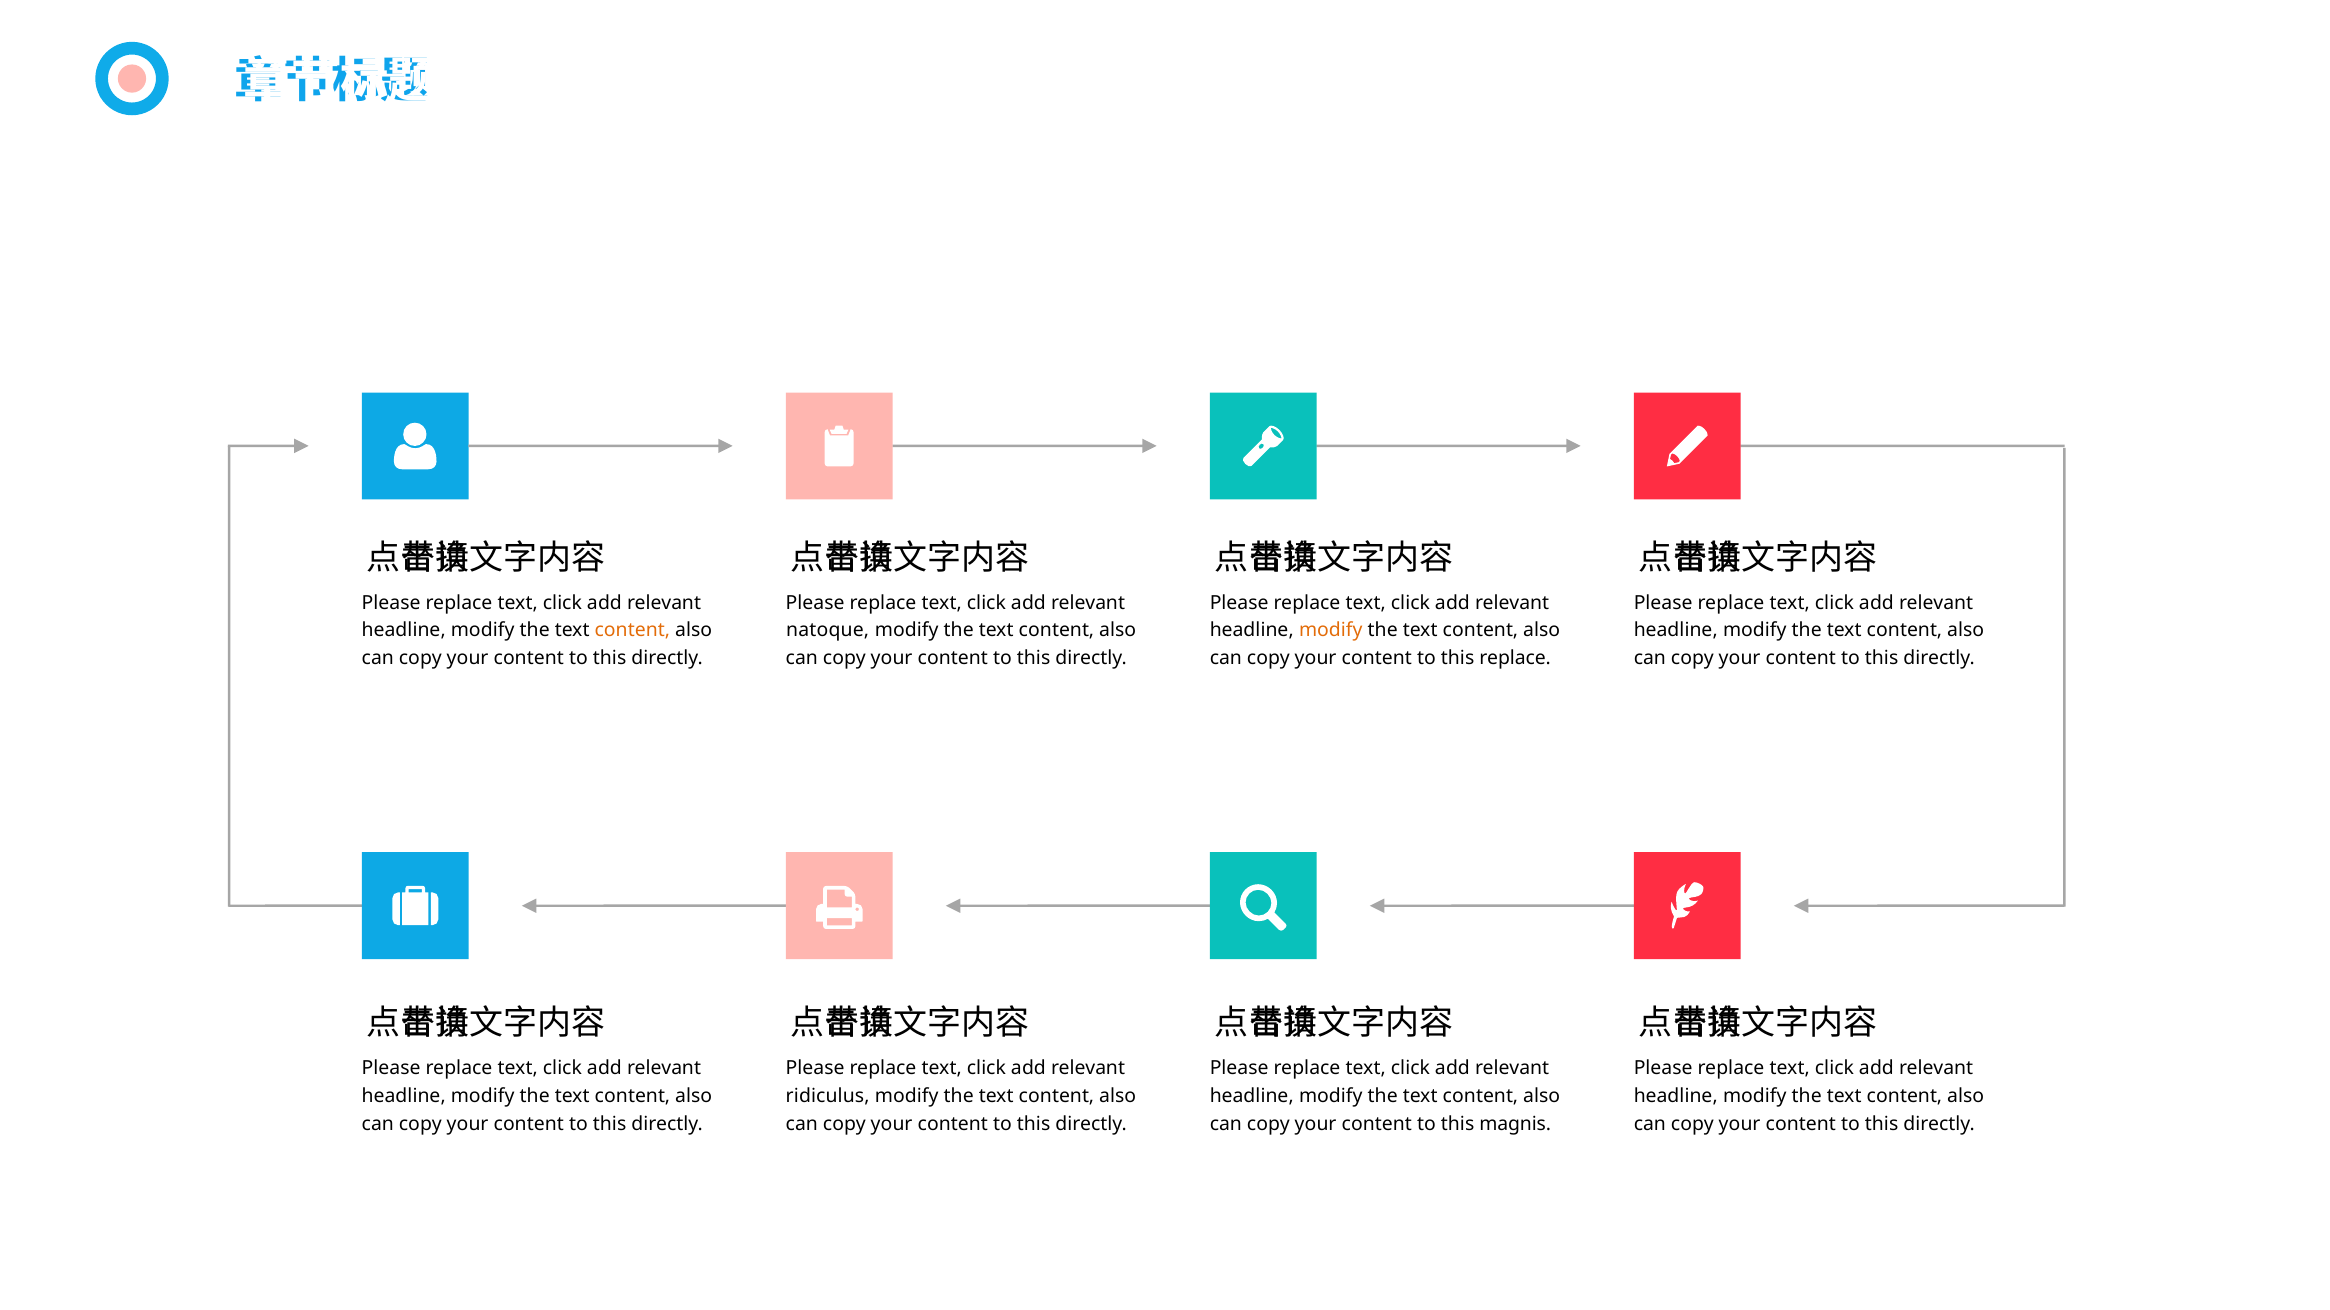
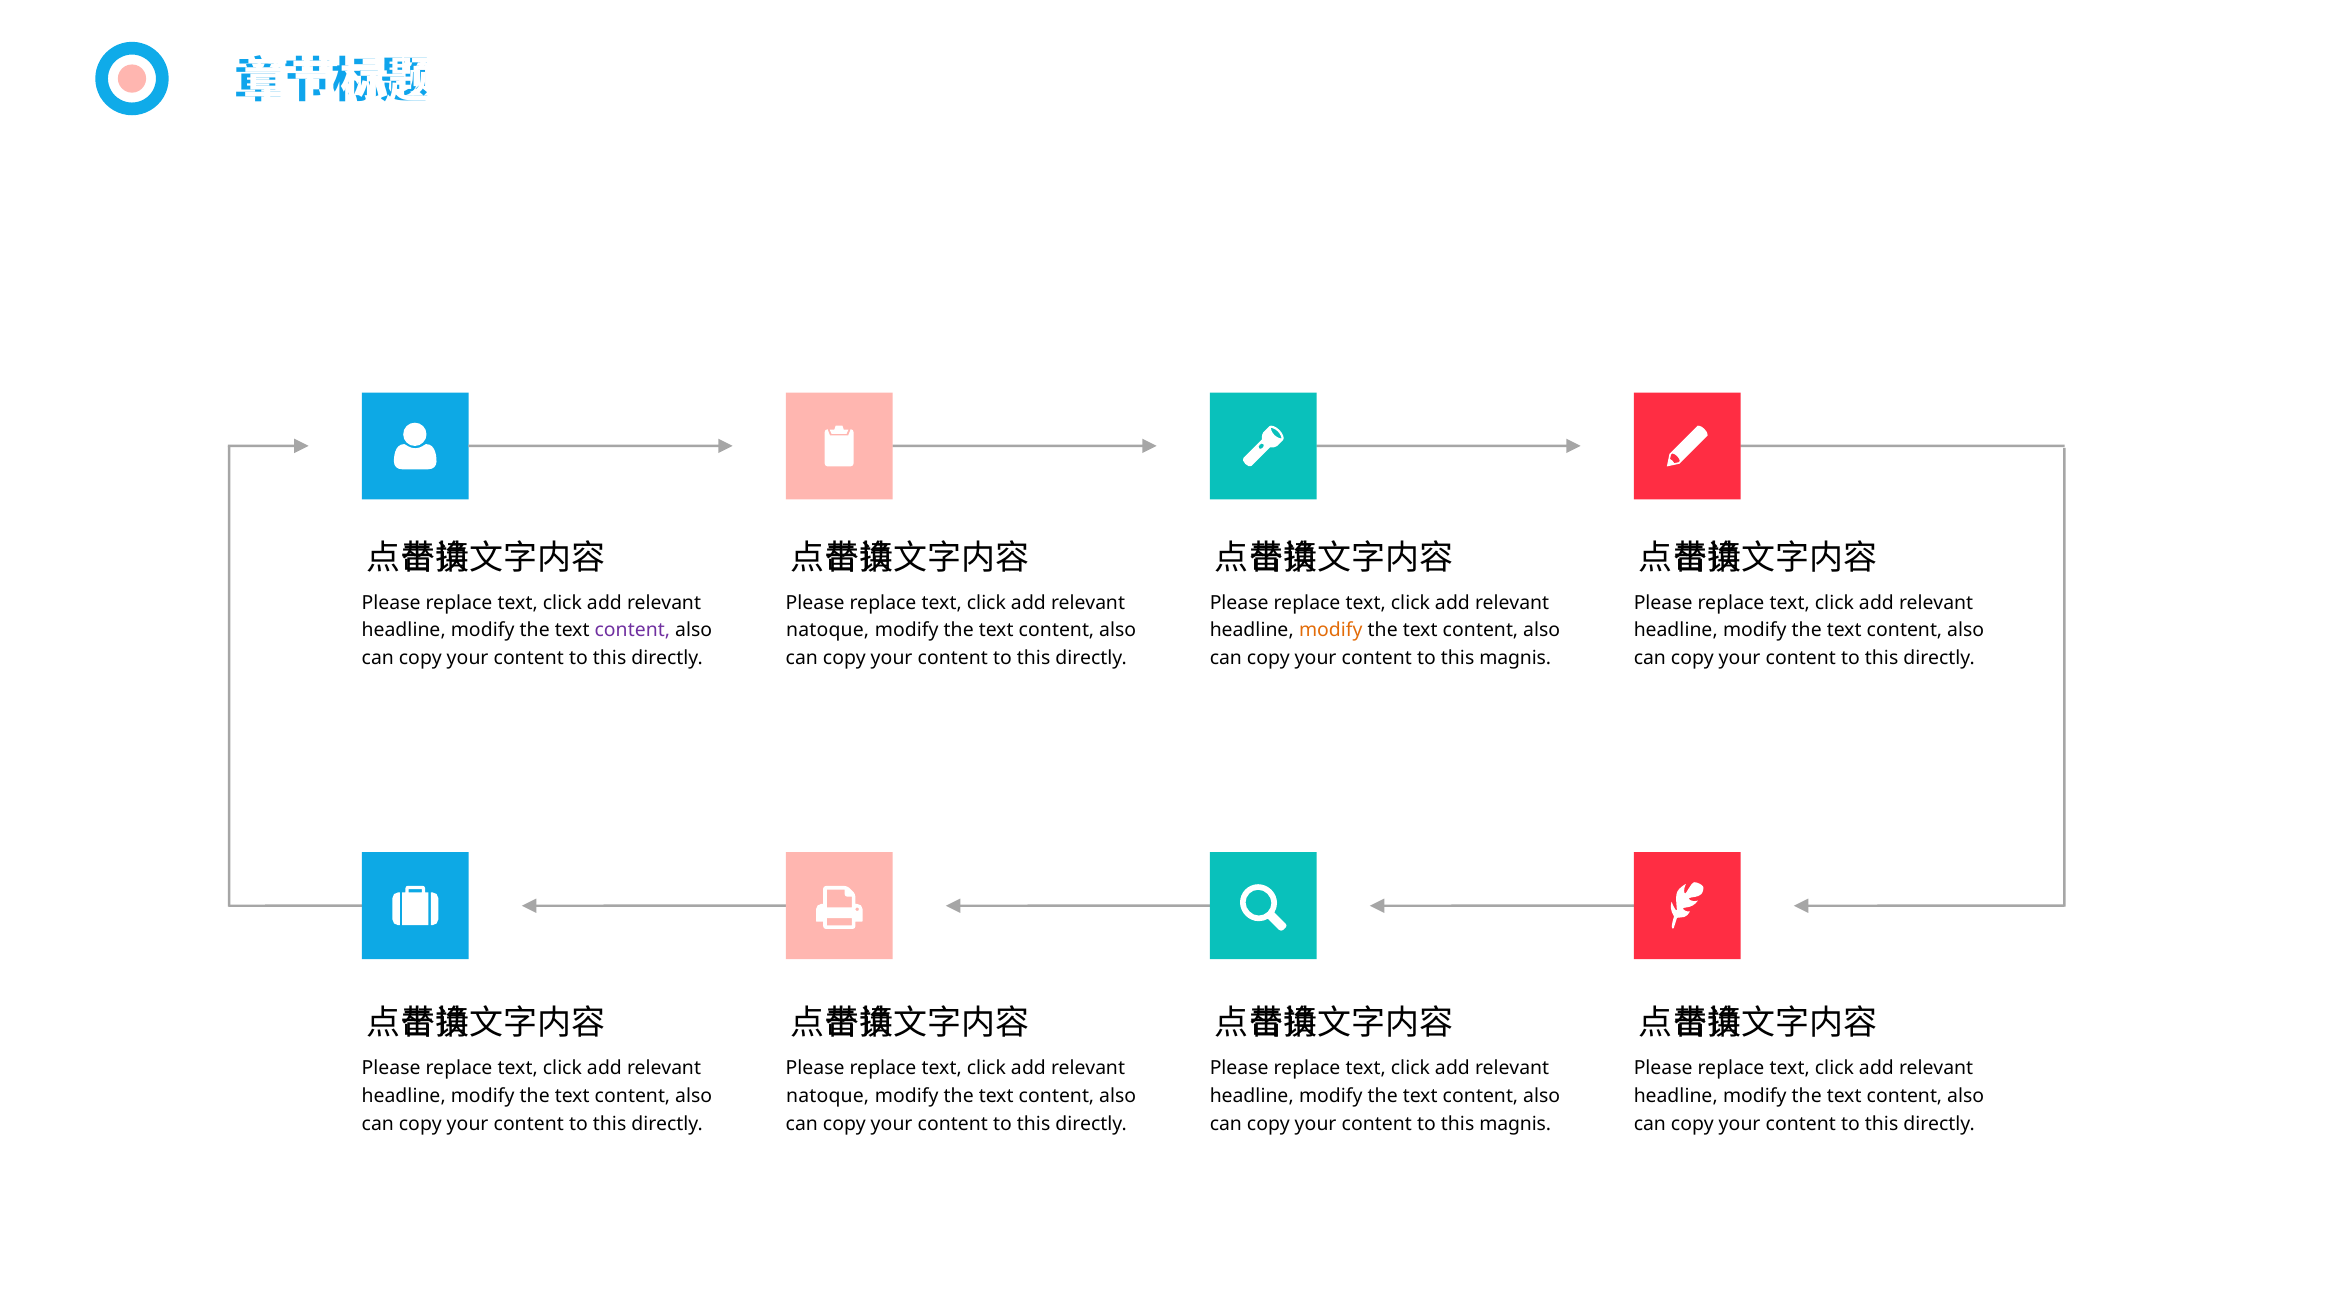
content colour: orange -> purple (632, 631)
replace: replace -> magnis (1515, 659)
ridiculus: ridiculus -> natoque (828, 1097)
